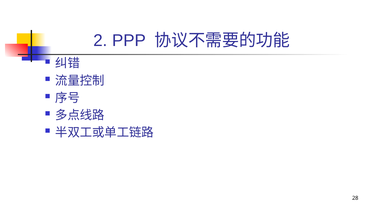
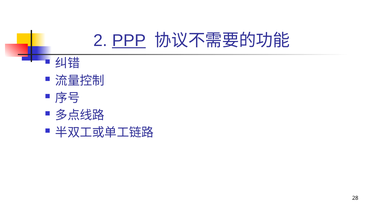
PPP underline: none -> present (129, 40)
